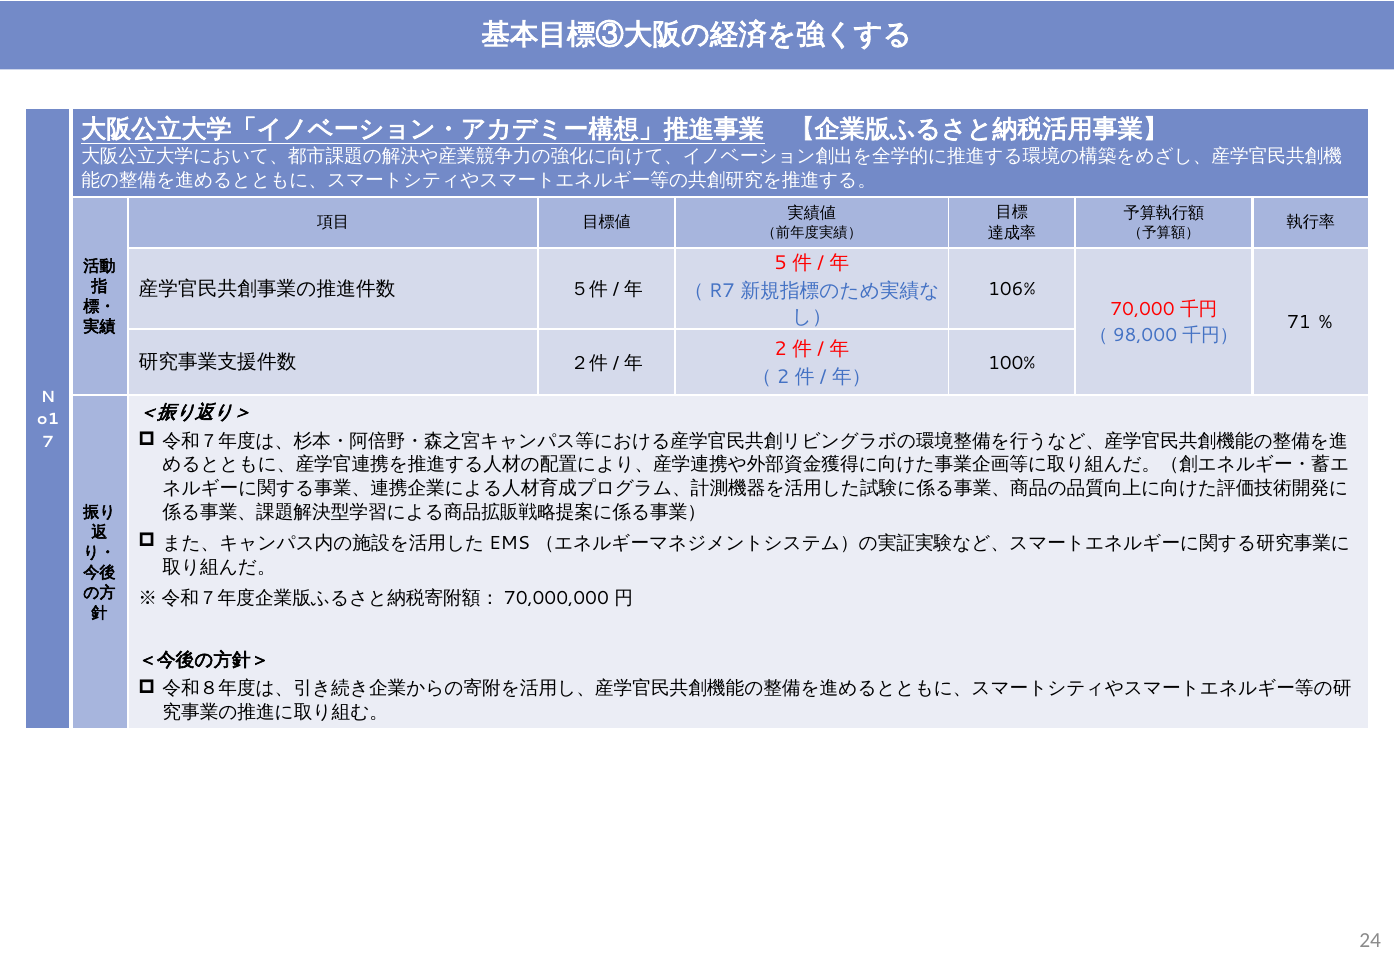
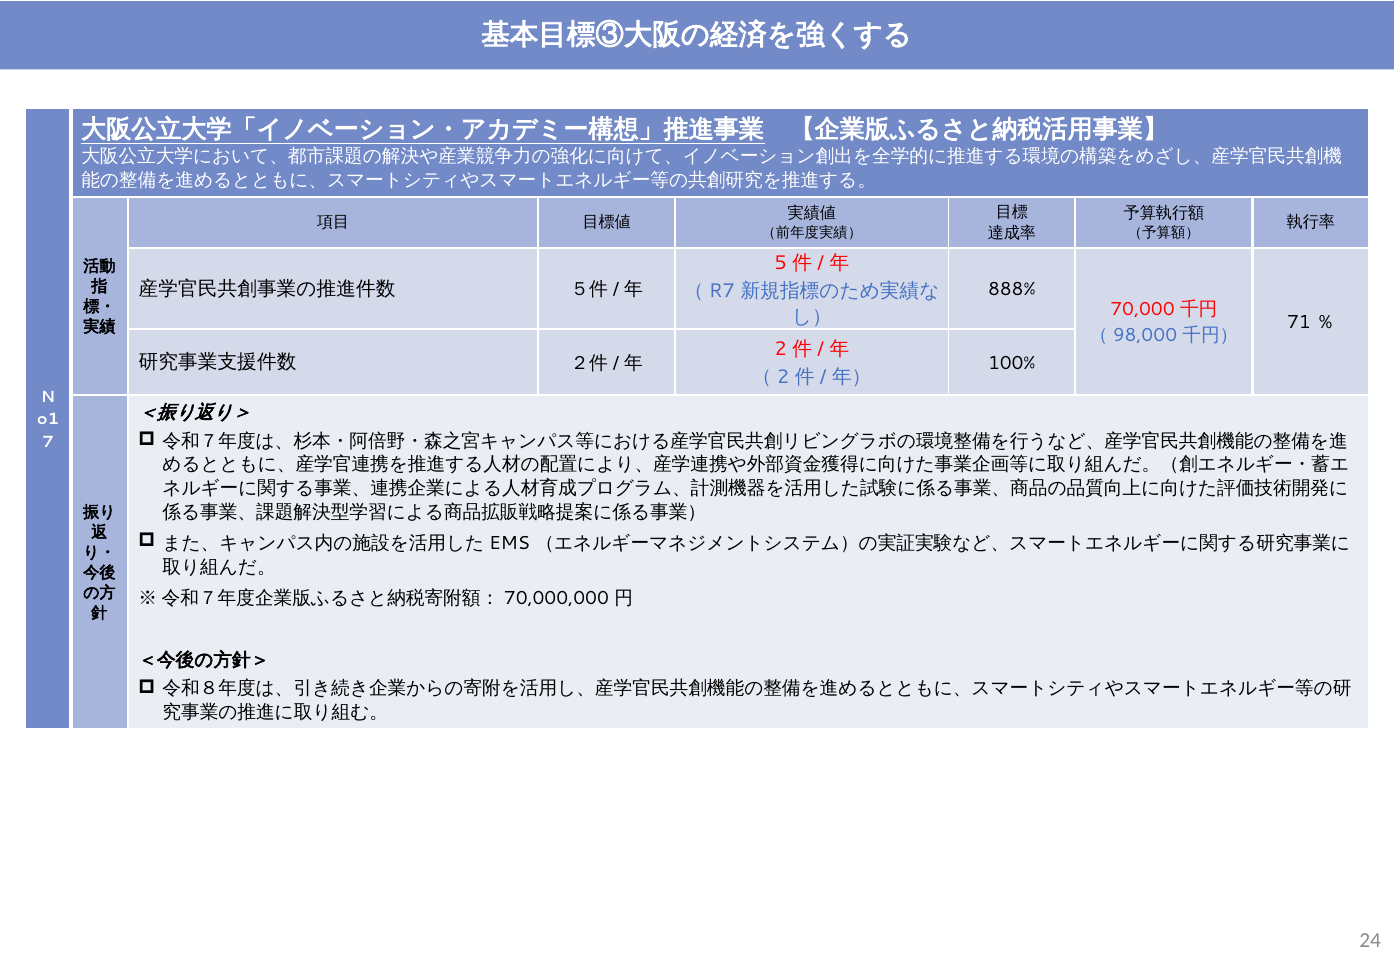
106%: 106% -> 888% (1012, 290)
